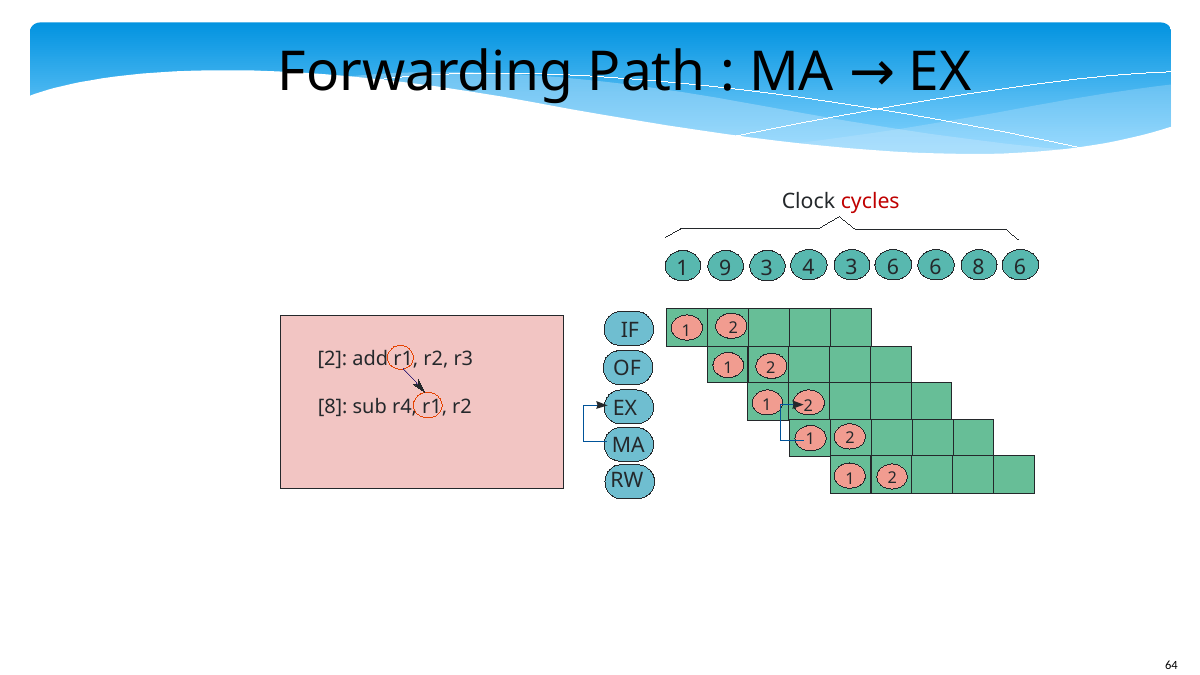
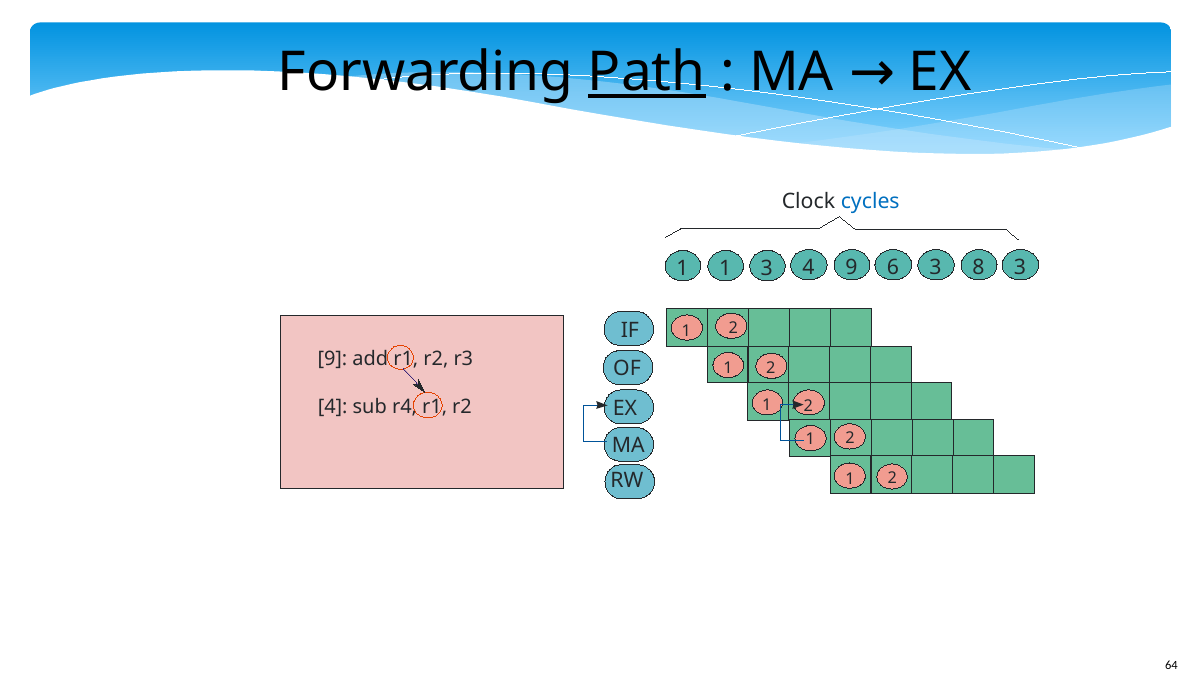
Path underline: none -> present (647, 72)
cycles colour: red -> blue (870, 202)
9: 9 -> 1 (725, 268)
4 3: 3 -> 9 (851, 268)
6 6: 6 -> 3 (936, 268)
8 6: 6 -> 3 (1020, 268)
2: 2 -> 9 (332, 359)
8: 8 -> 4 (333, 407)
